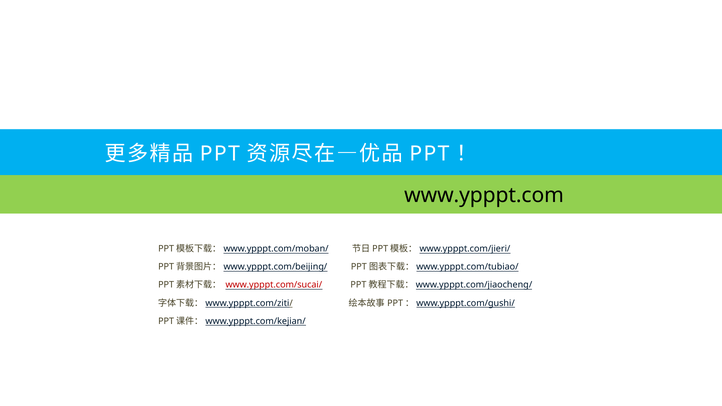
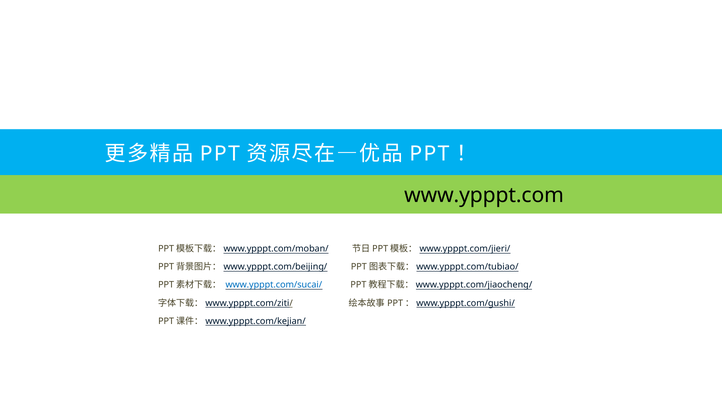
www.ypppt.com/sucai/ colour: red -> blue (274, 285)
